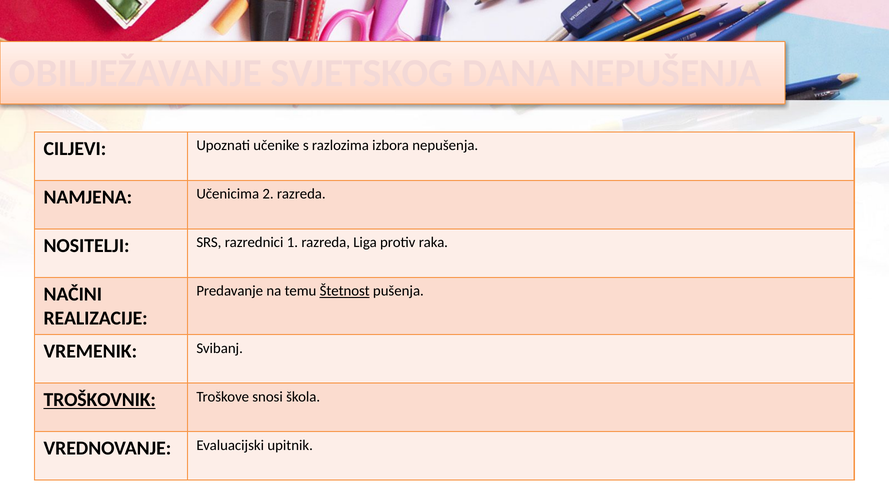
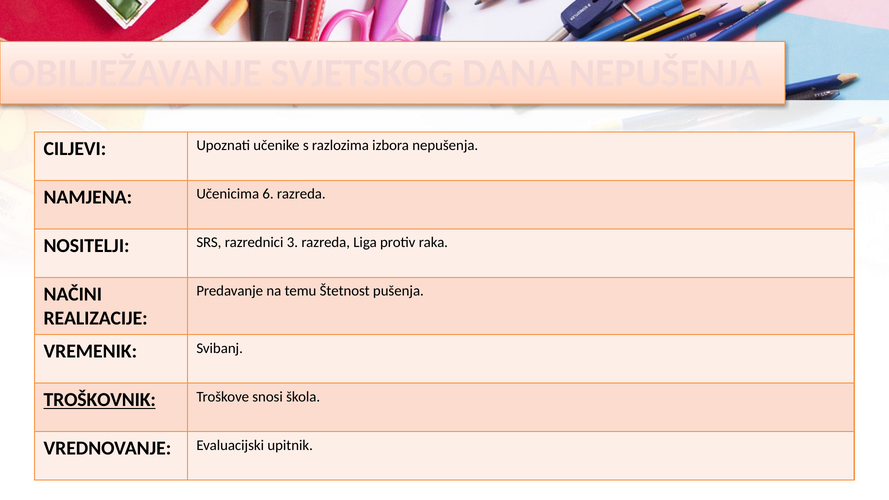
2: 2 -> 6 (268, 194)
1: 1 -> 3 (292, 243)
Štetnost underline: present -> none (345, 291)
